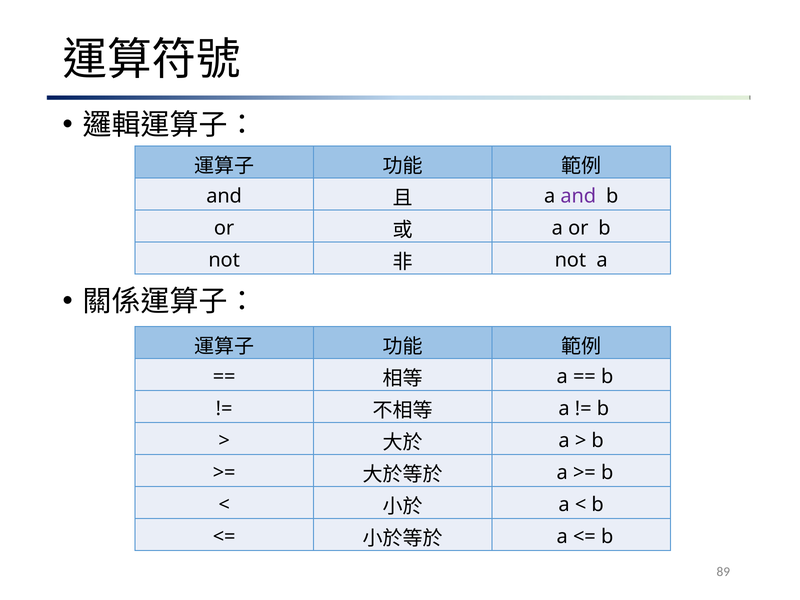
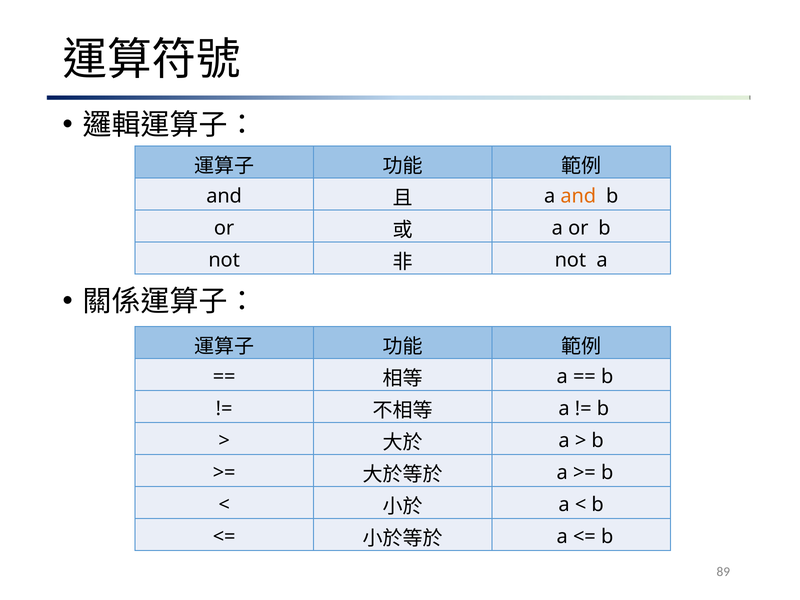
and colour: purple -> orange (578, 196)
